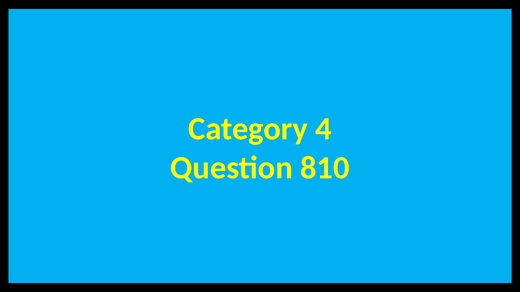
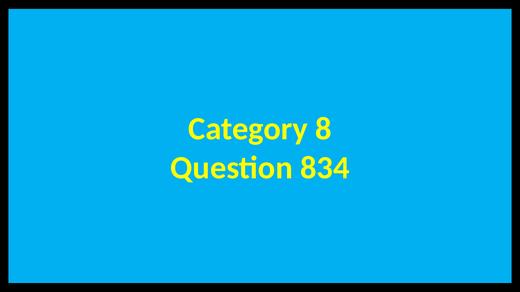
4: 4 -> 8 (323, 129)
810: 810 -> 834 (325, 168)
